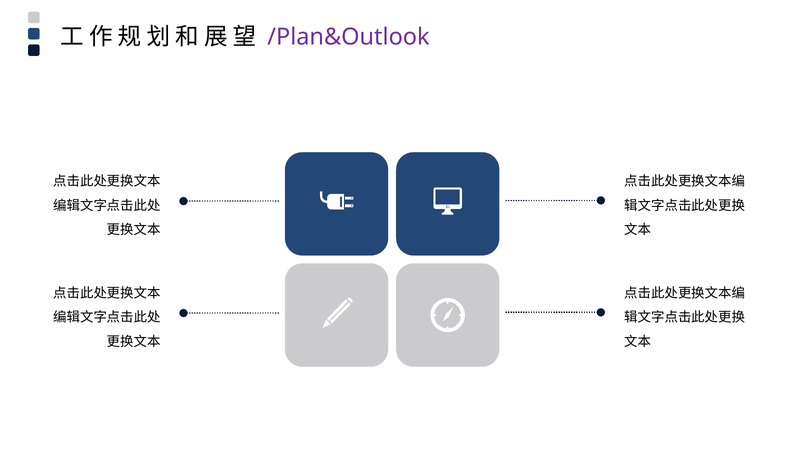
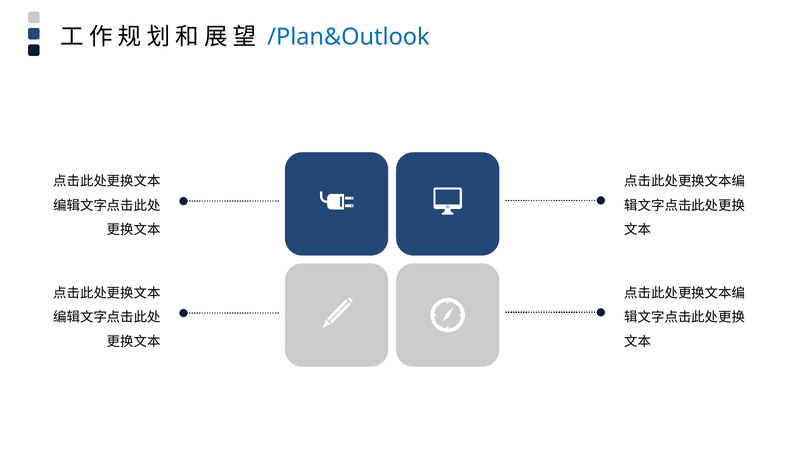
/Plan&Outlook colour: purple -> blue (348, 37)
